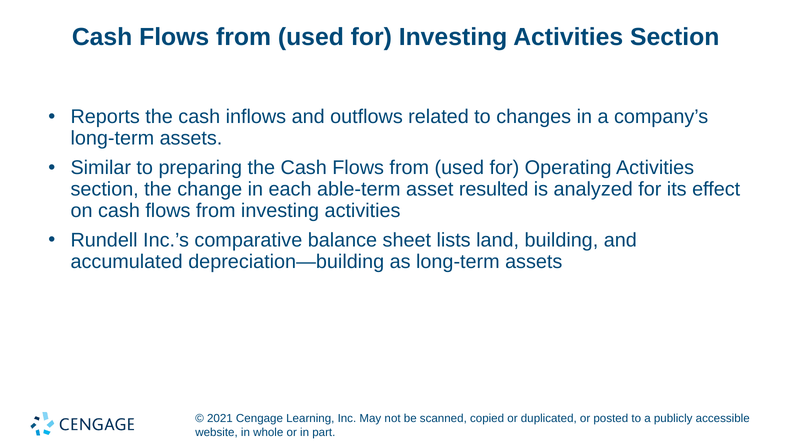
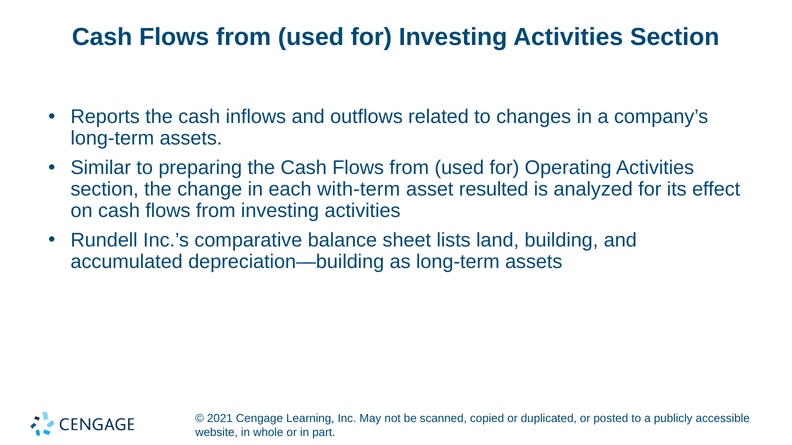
able-term: able-term -> with-term (359, 189)
